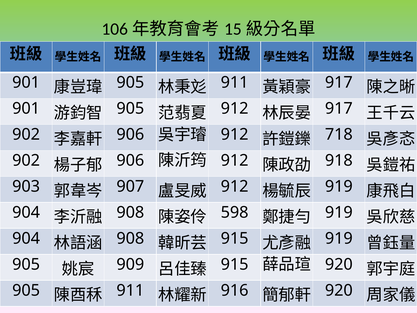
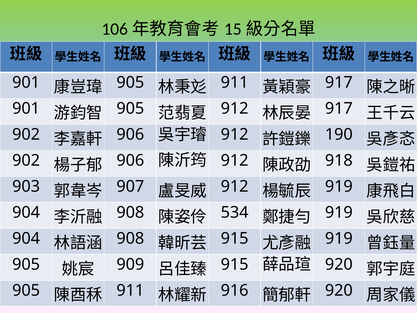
718: 718 -> 190 (339, 134)
598: 598 -> 534 (235, 212)
